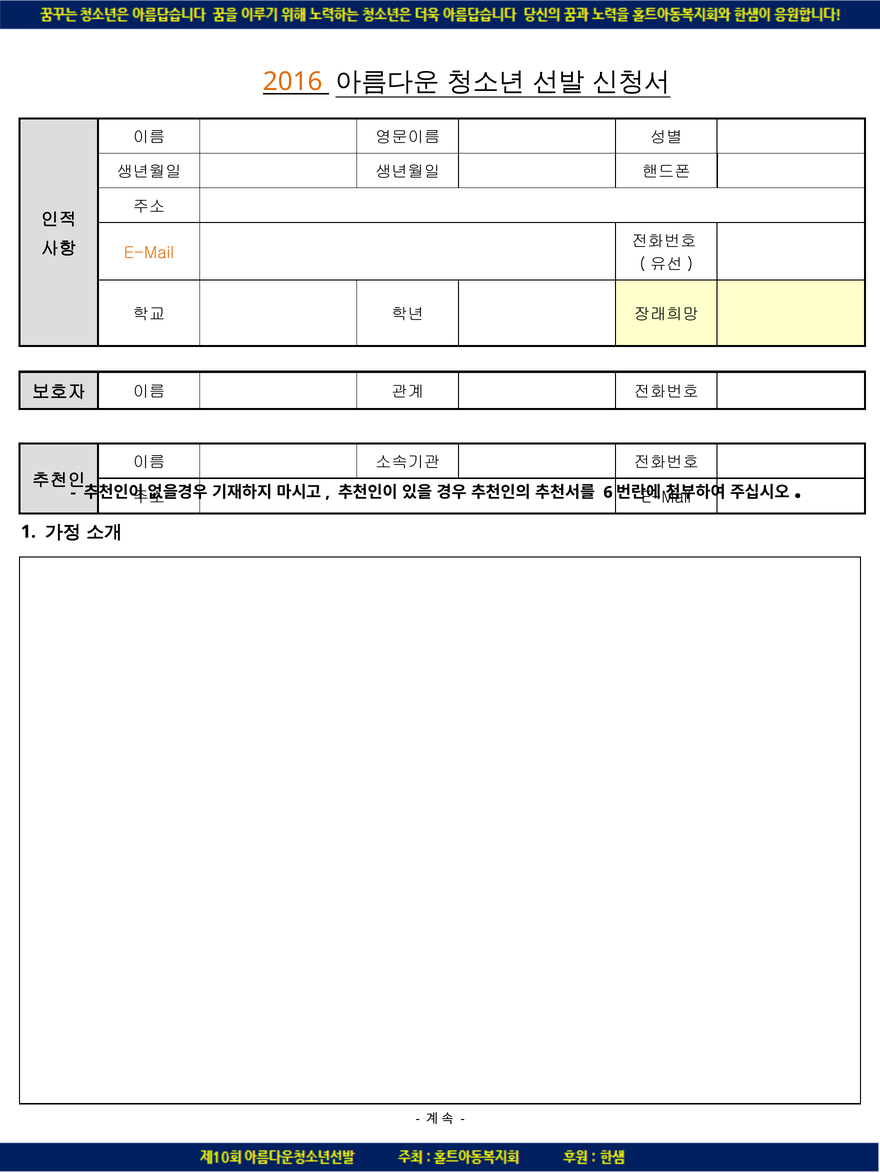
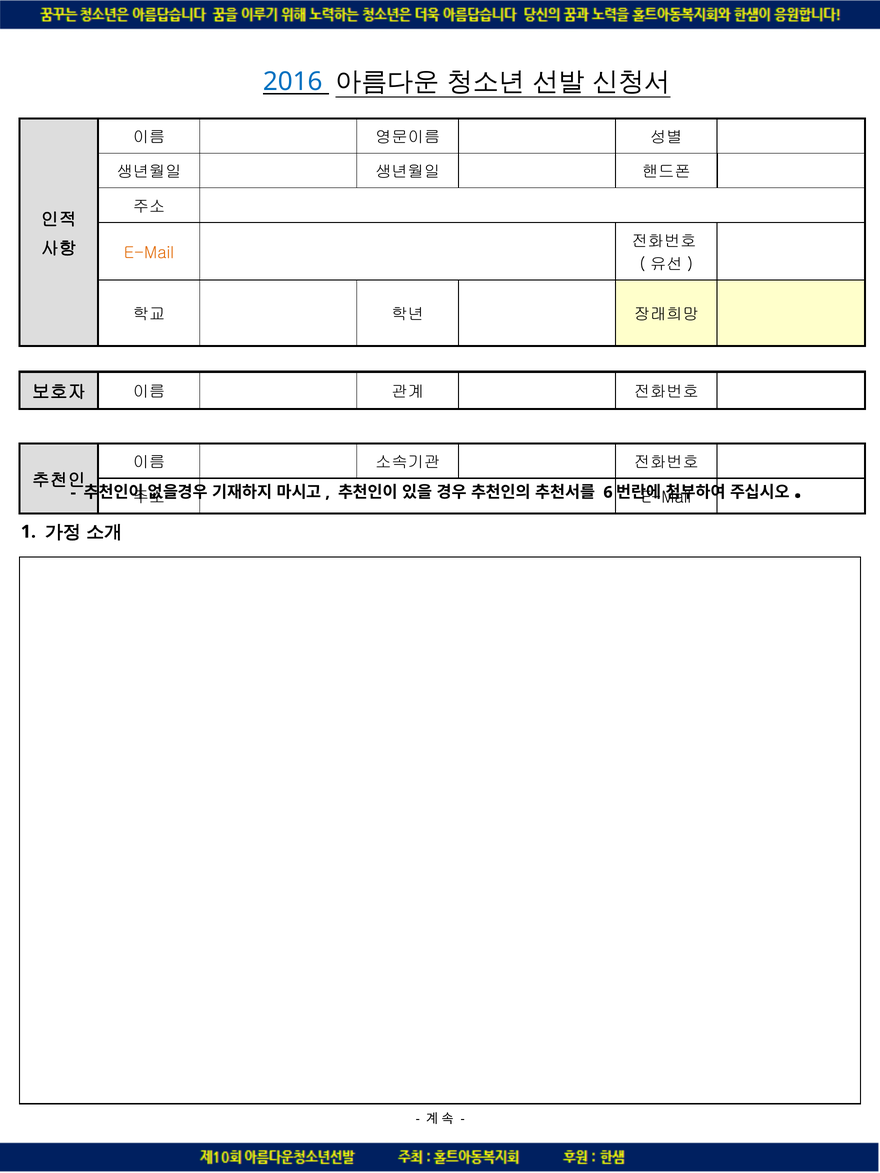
2016 colour: orange -> blue (293, 82)
